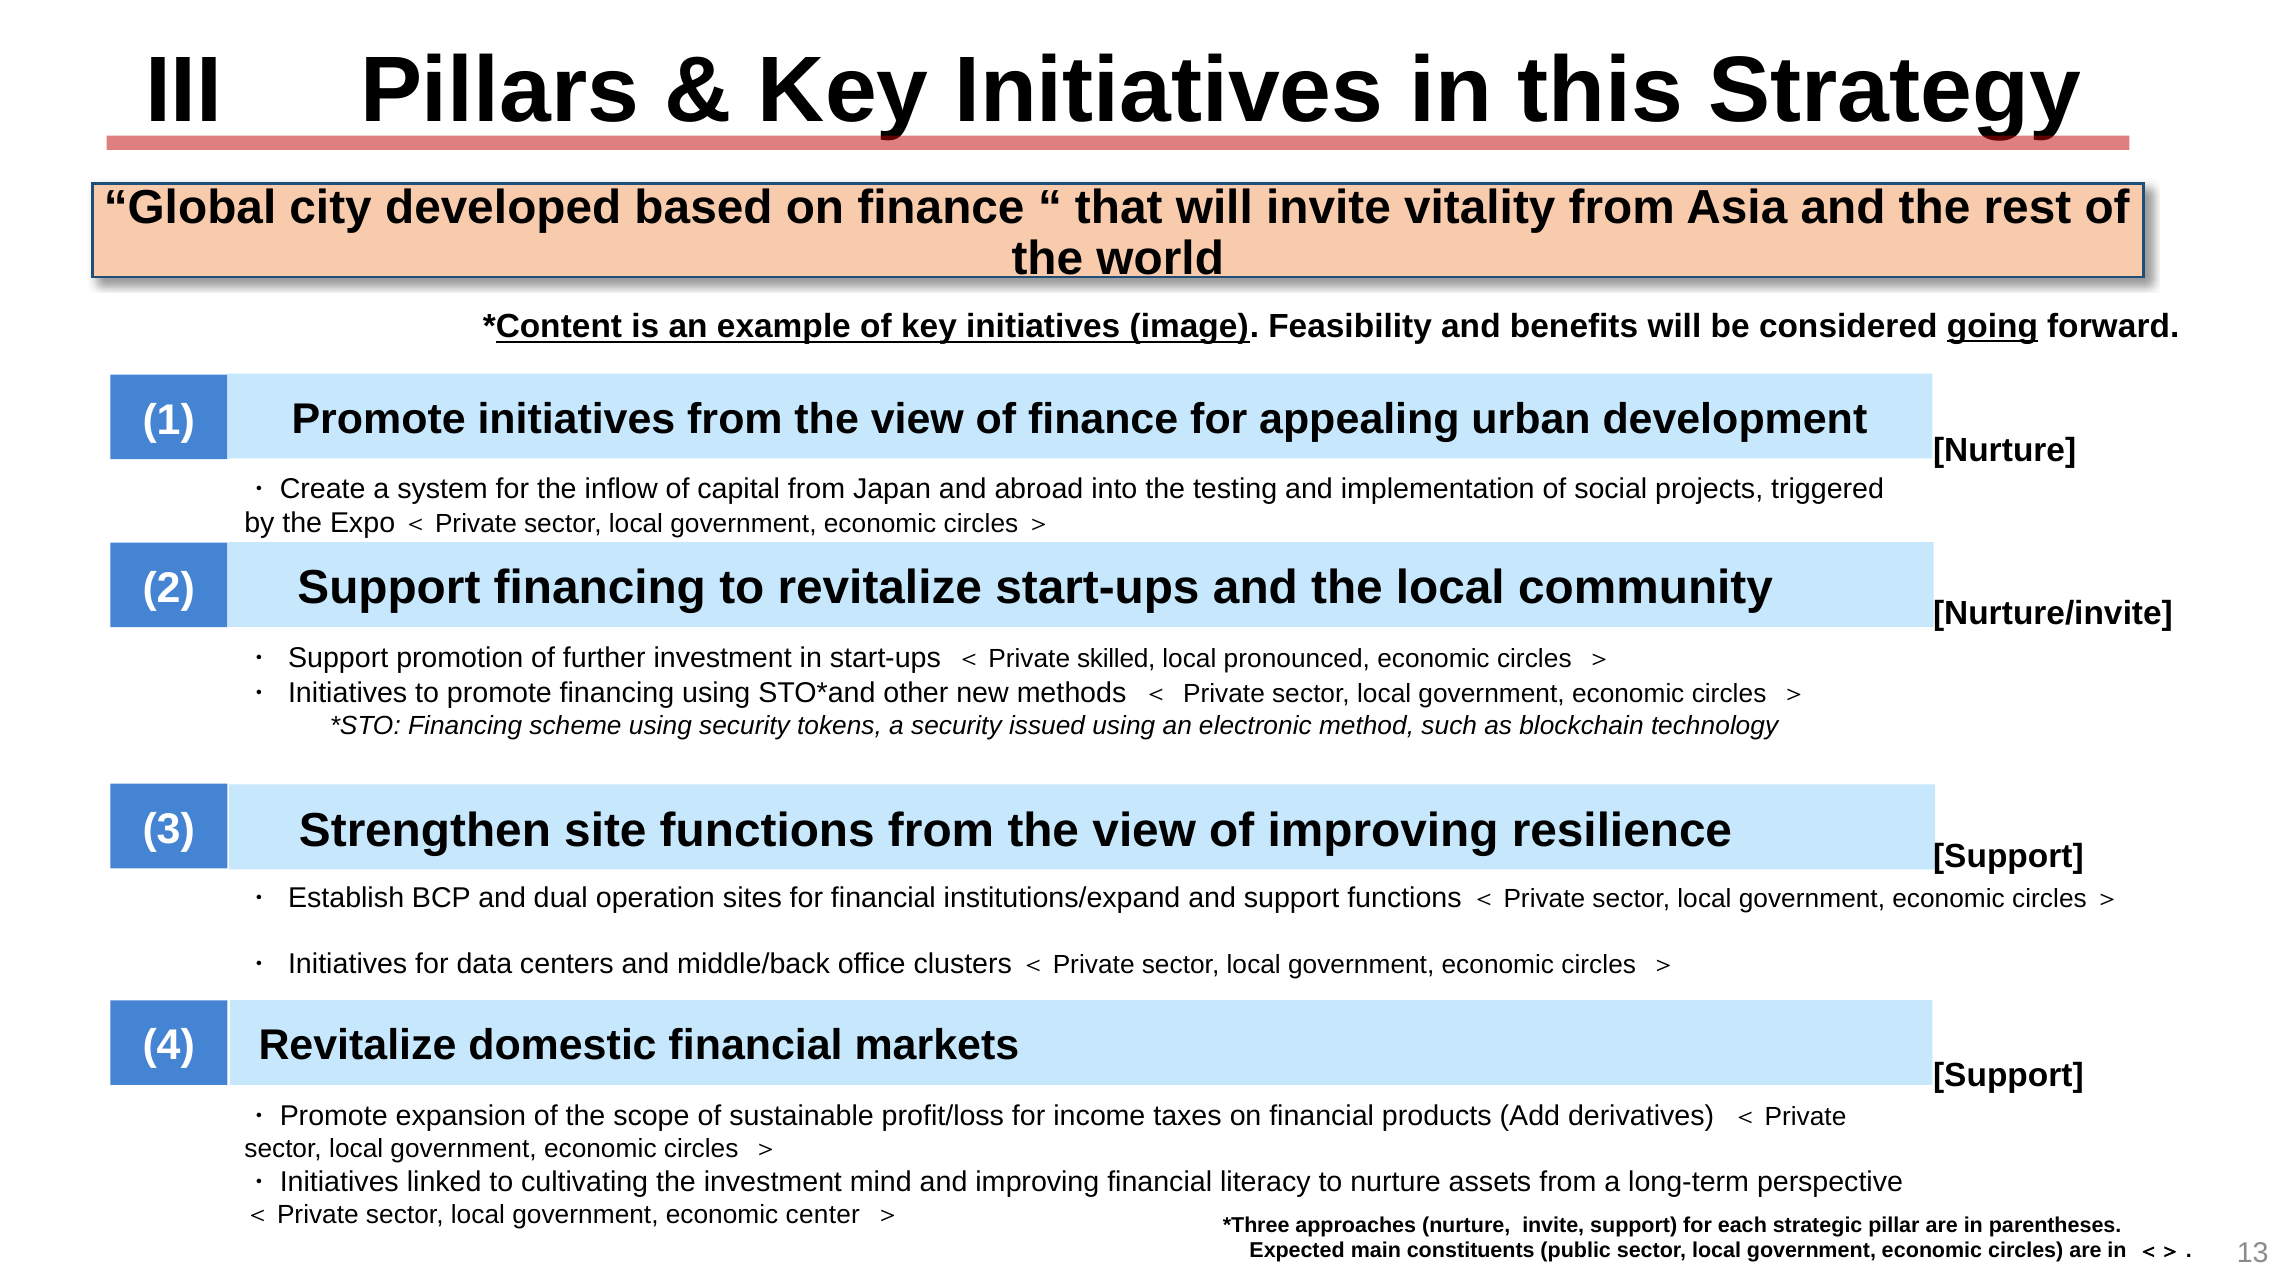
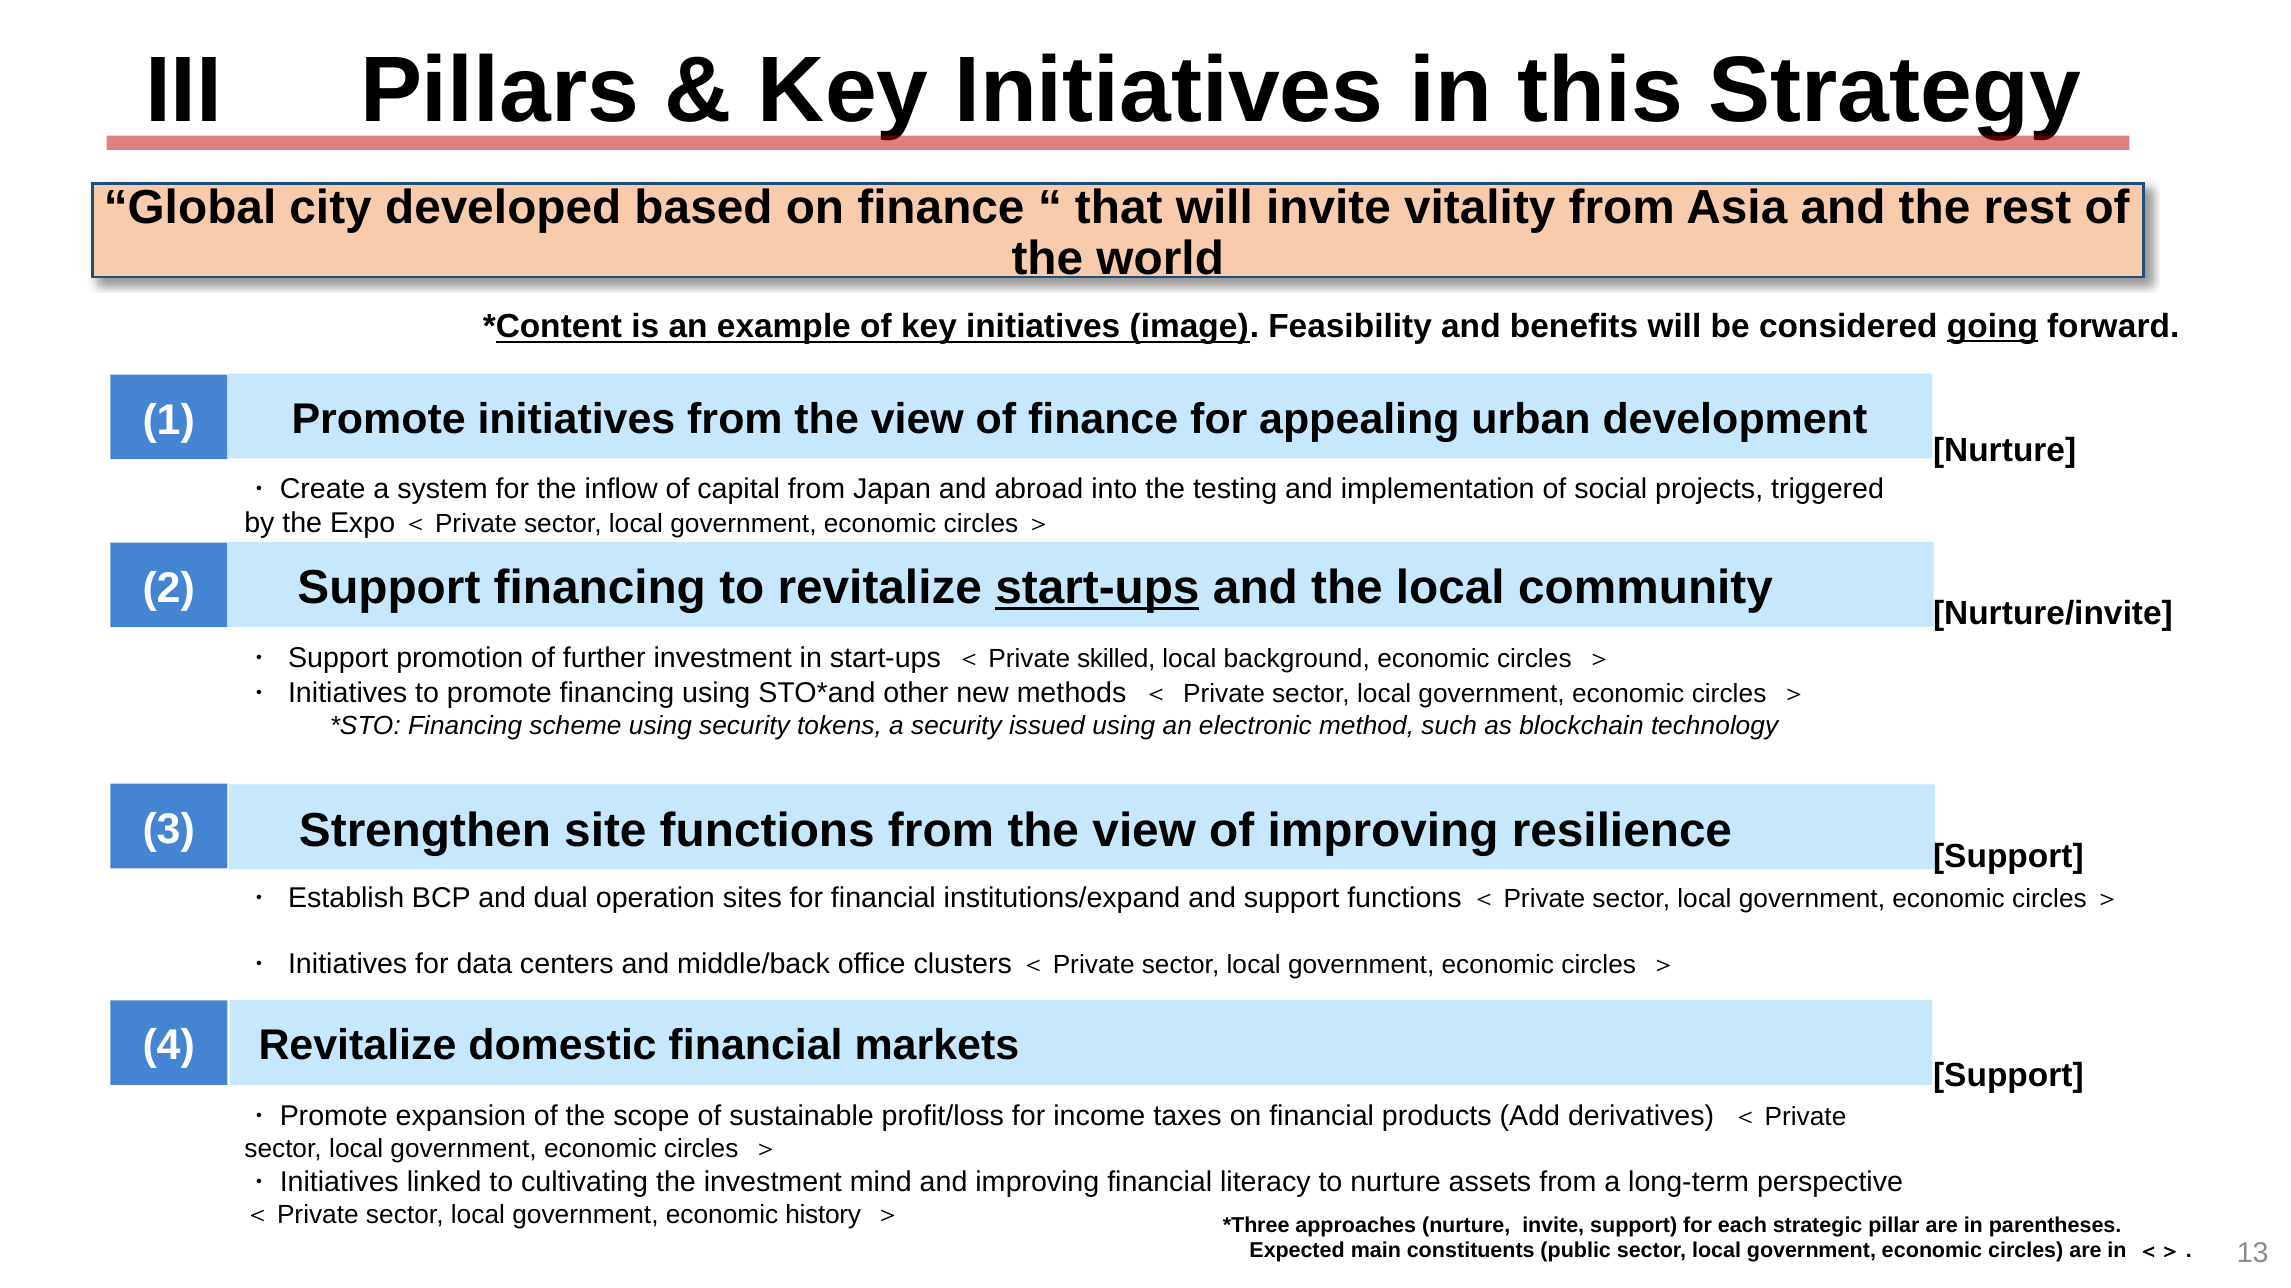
start-ups underline: none -> present (1097, 588)
pronounced: pronounced -> background (1297, 659)
center: center -> history (823, 1215)
